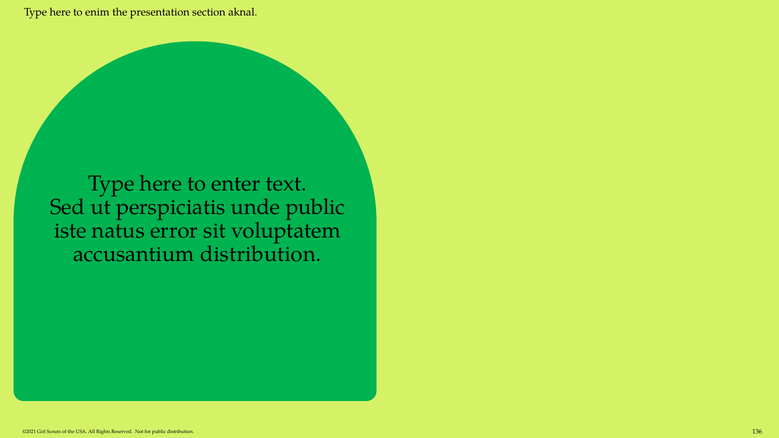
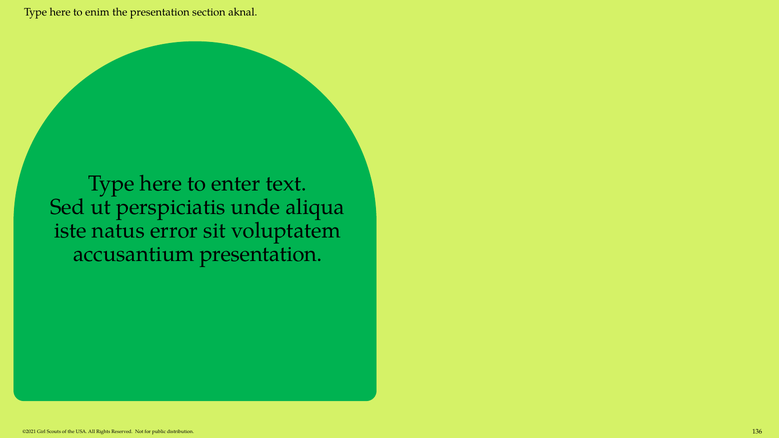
unde public: public -> aliqua (315, 207)
accusantium distribution: distribution -> presentation (261, 254)
